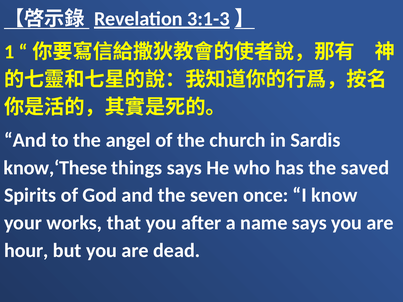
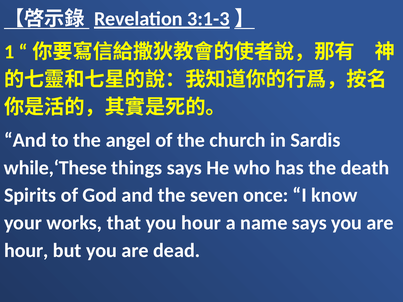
know,‘These: know,‘These -> while,‘These (55, 168)
saved: saved -> death (365, 168)
you after: after -> hour (201, 223)
